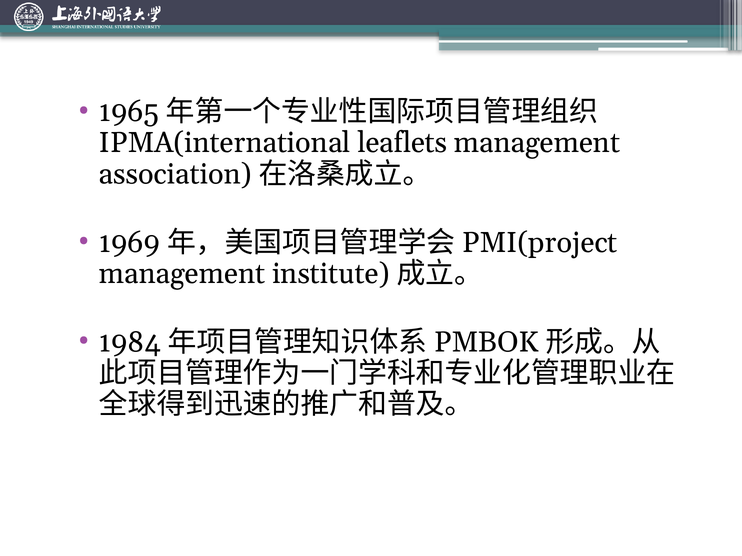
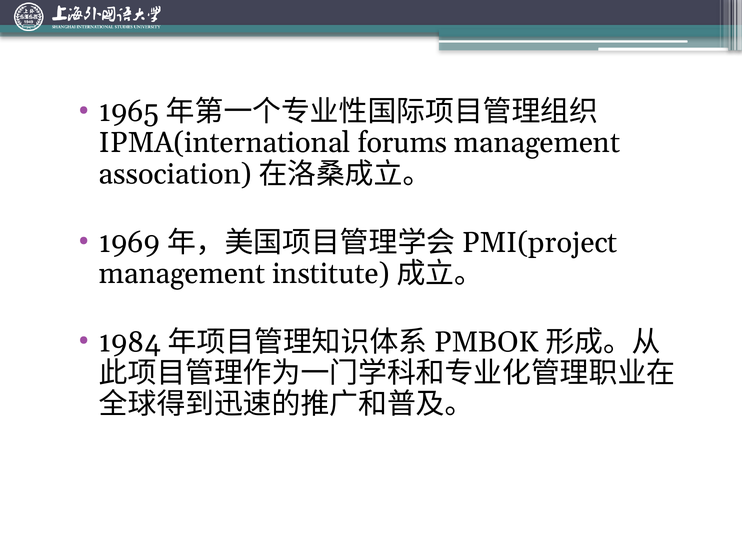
leaflets: leaflets -> forums (402, 143)
